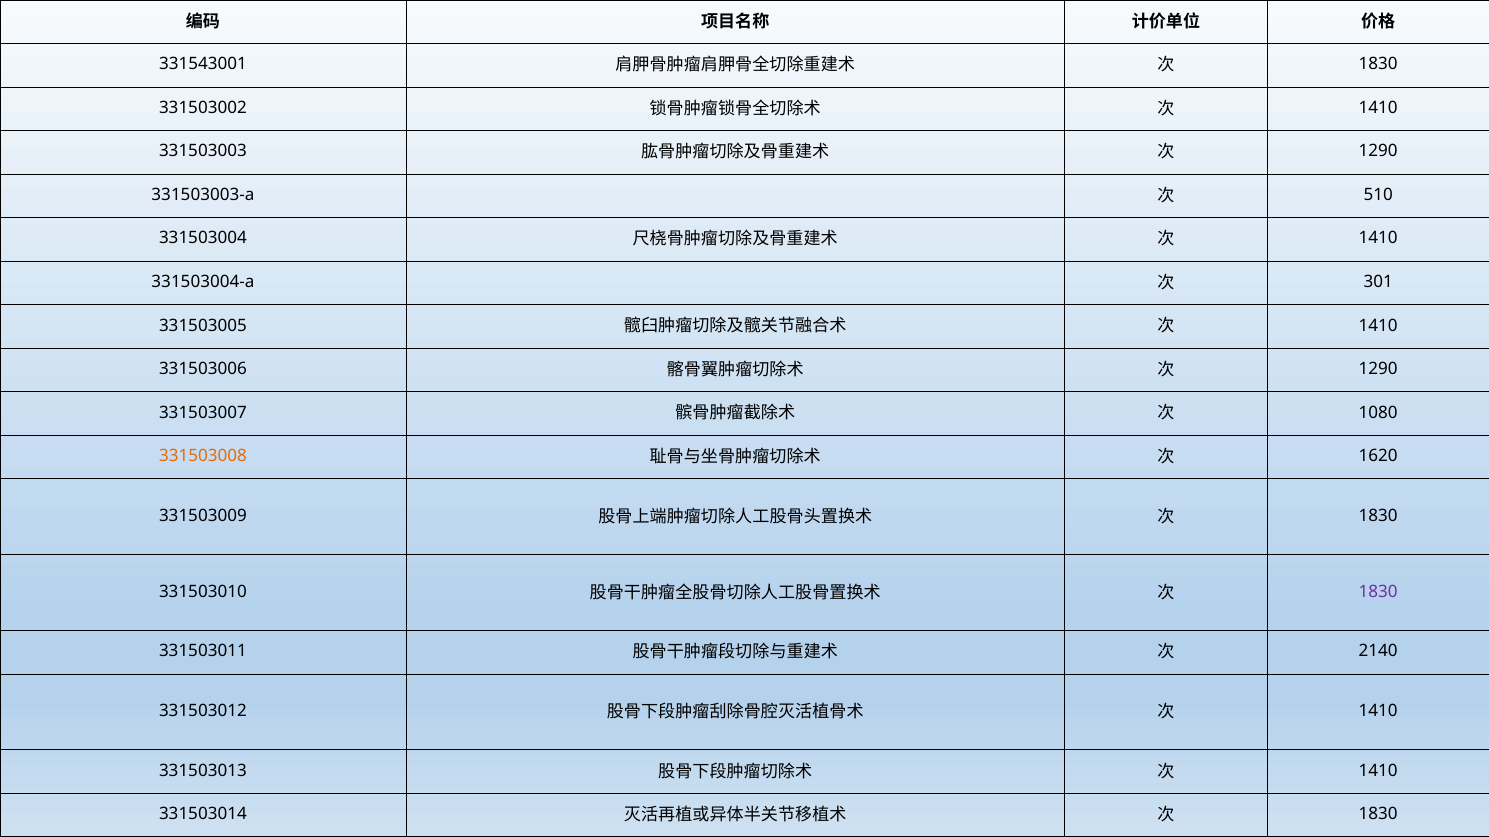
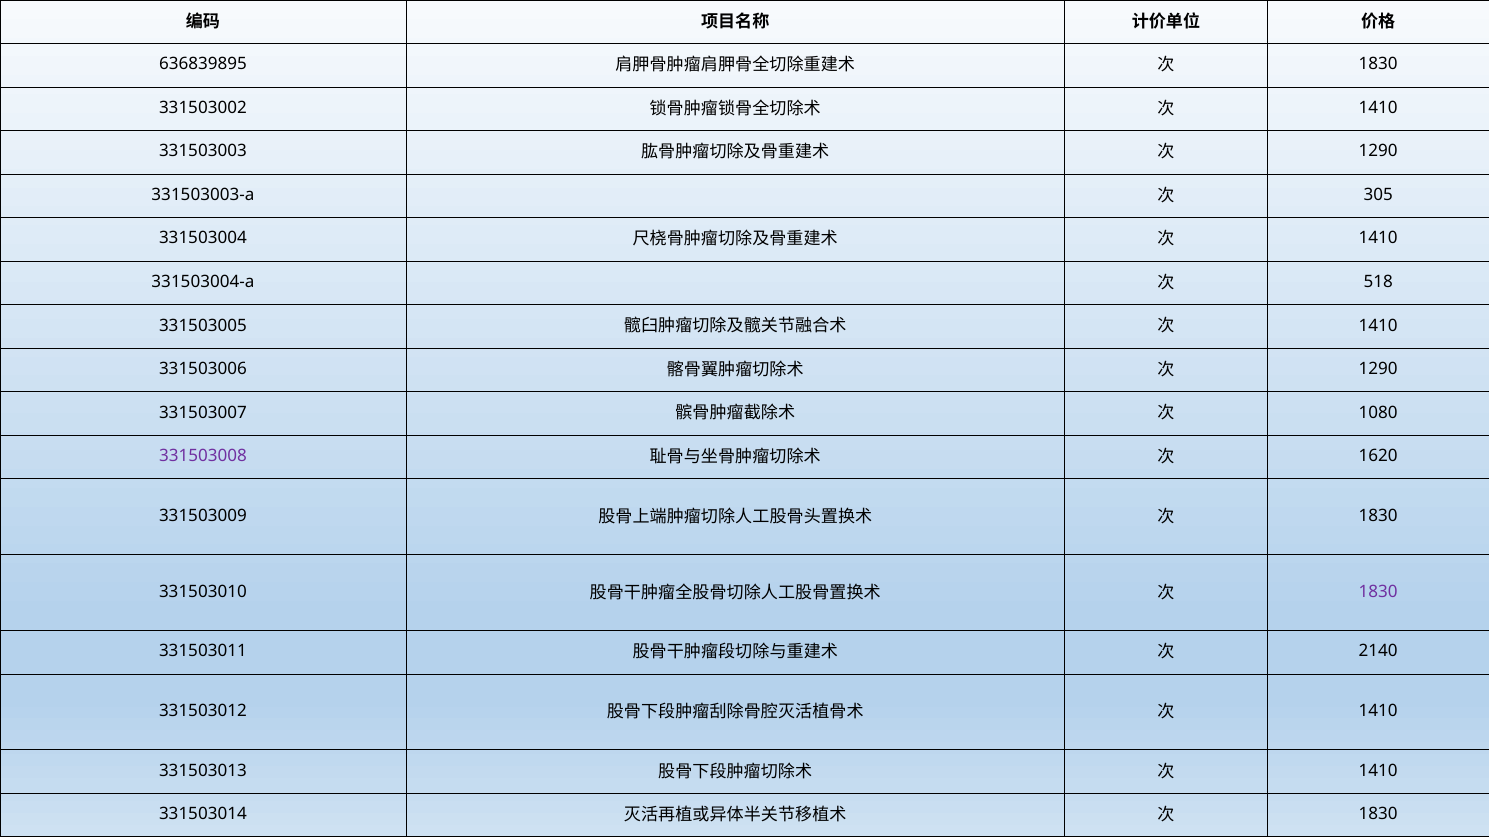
331543001: 331543001 -> 636839895 (203, 64)
510: 510 -> 305 (1378, 195)
301: 301 -> 518 (1378, 282)
331503008 colour: orange -> purple (203, 456)
